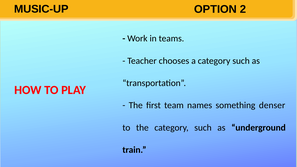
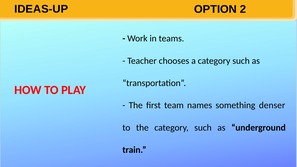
MUSIC-UP: MUSIC-UP -> IDEAS-UP (41, 9)
